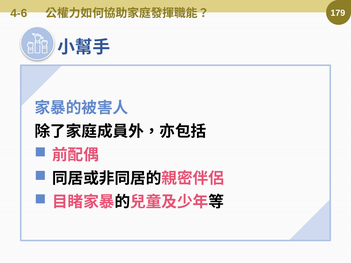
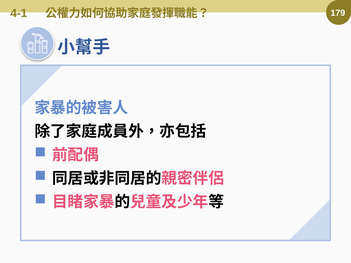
4-6: 4-6 -> 4-1 (19, 13)
